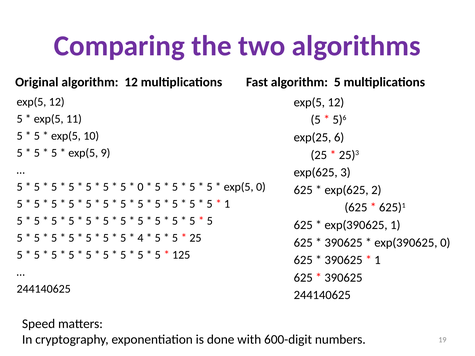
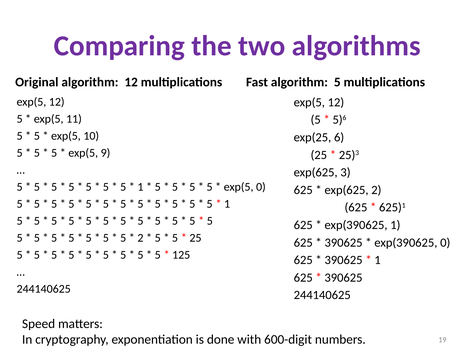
0: 0 -> 1 (140, 187)
4: 4 -> 2 (140, 238)
